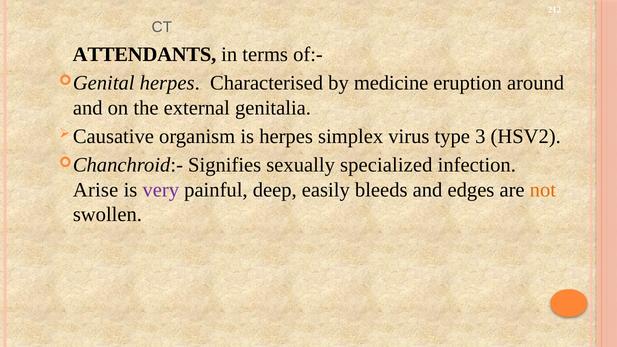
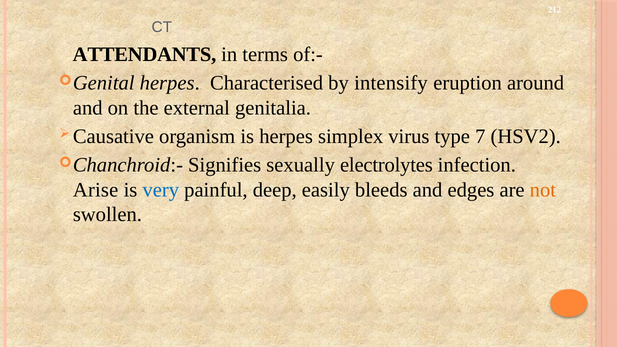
medicine: medicine -> intensify (391, 83)
3: 3 -> 7 (480, 136)
specialized: specialized -> electrolytes (386, 165)
very colour: purple -> blue (161, 190)
